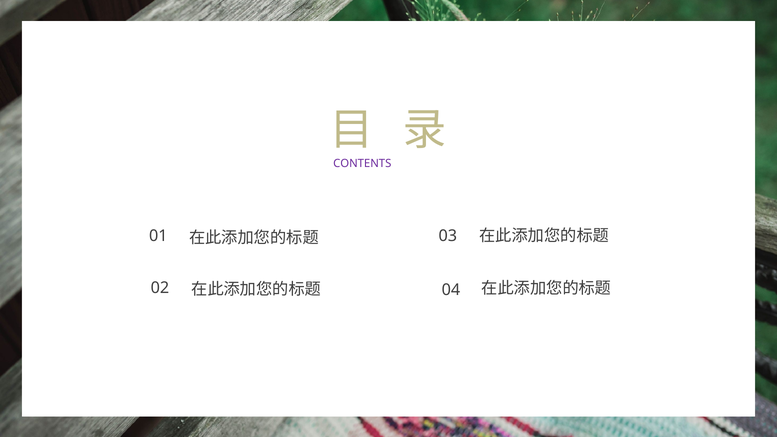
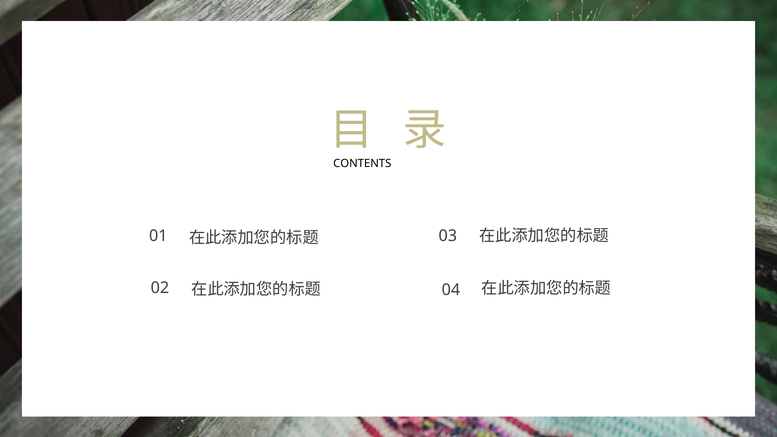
CONTENTS colour: purple -> black (362, 164)
